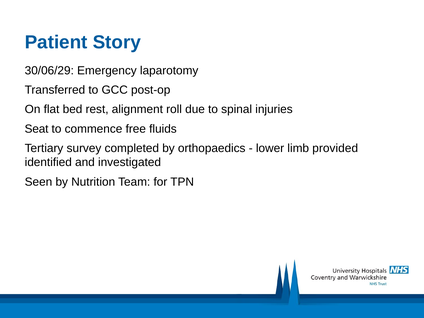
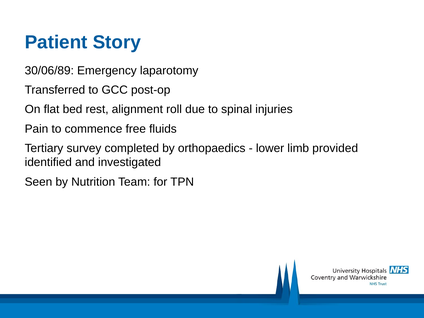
30/06/29: 30/06/29 -> 30/06/89 (49, 70)
Seat: Seat -> Pain (37, 129)
